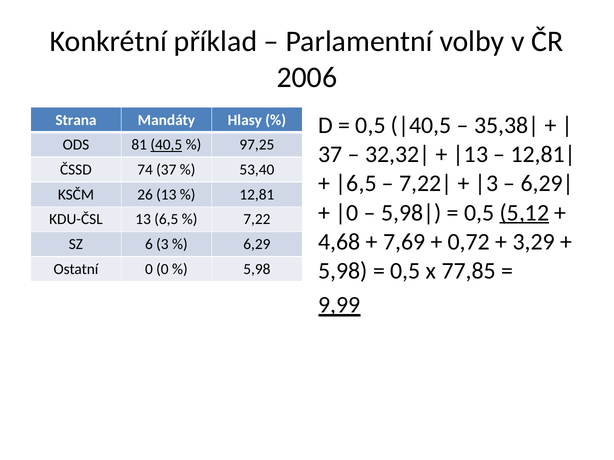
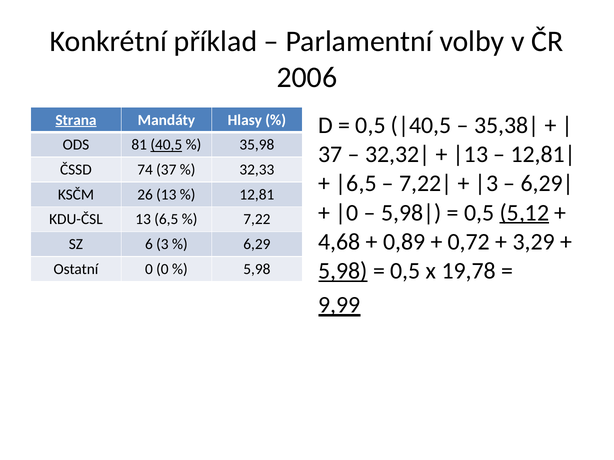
Strana underline: none -> present (76, 120)
97,25: 97,25 -> 35,98 (257, 145)
53,40: 53,40 -> 32,33 (257, 170)
7,69: 7,69 -> 0,89 (404, 242)
5,98 underline: none -> present (343, 271)
77,85: 77,85 -> 19,78 (469, 271)
